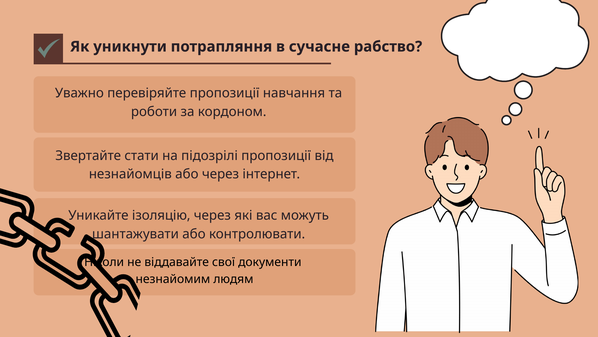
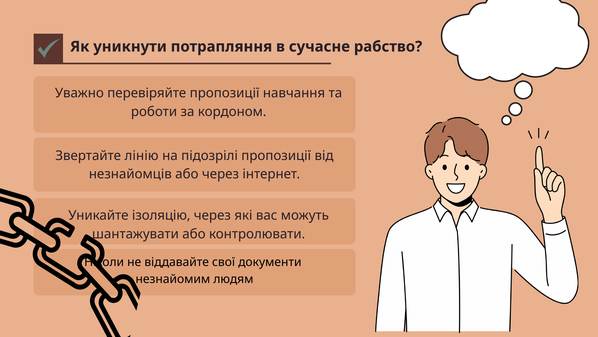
стати: стати -> лінію (142, 155)
